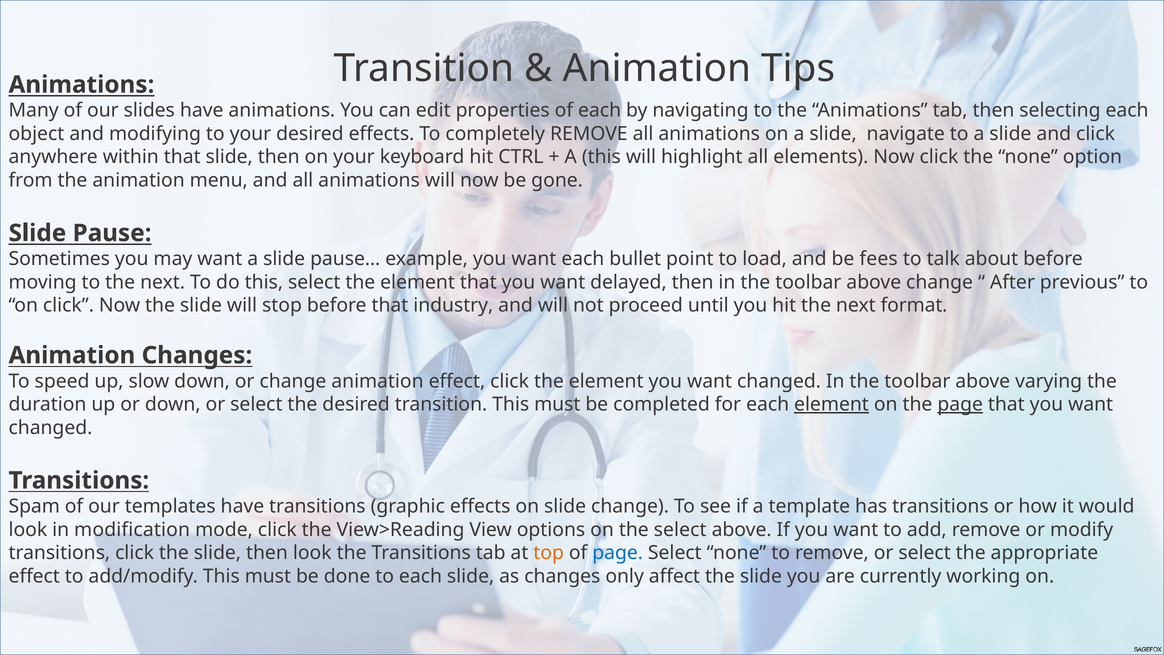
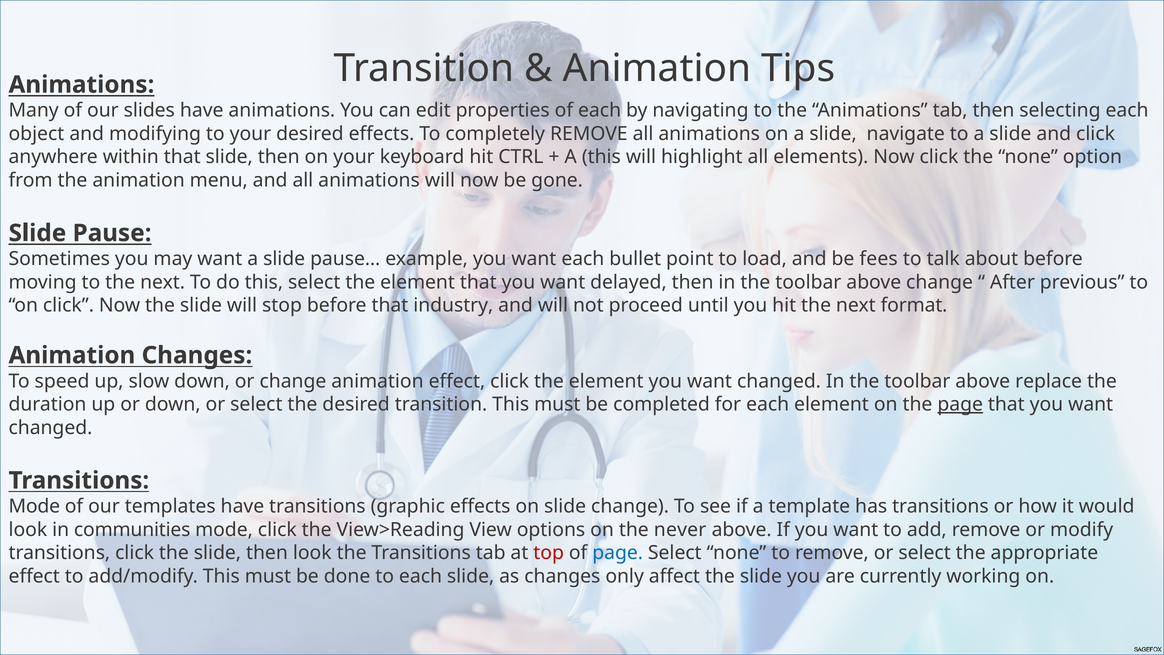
varying: varying -> replace (1049, 381)
element underline: present -> none (831, 404)
Spam: Spam -> Mode (34, 506)
modification: modification -> communities (132, 529)
the select: select -> never (680, 529)
top colour: orange -> red (549, 553)
